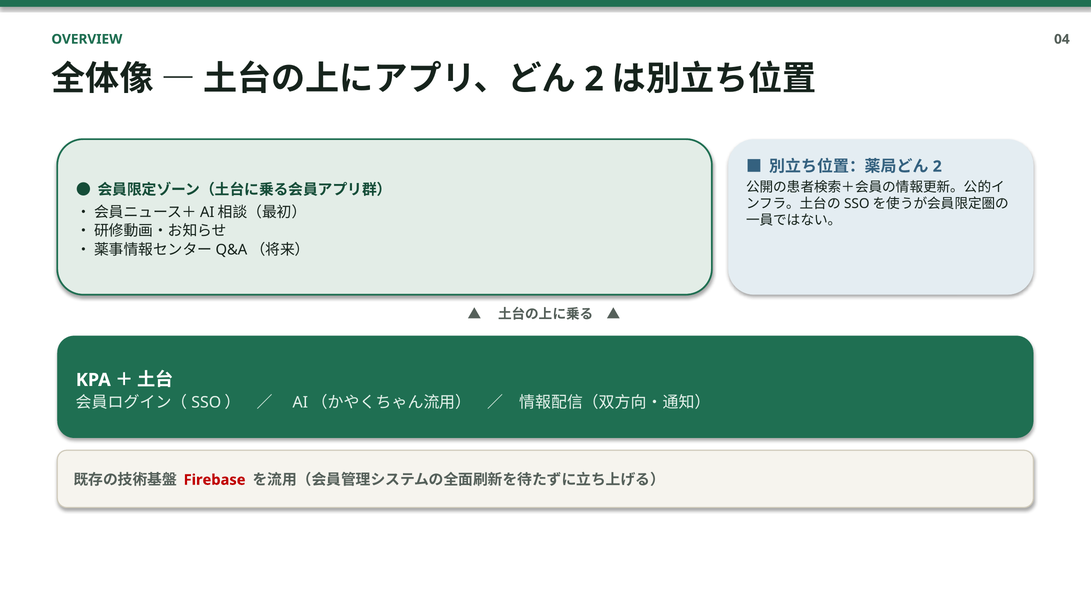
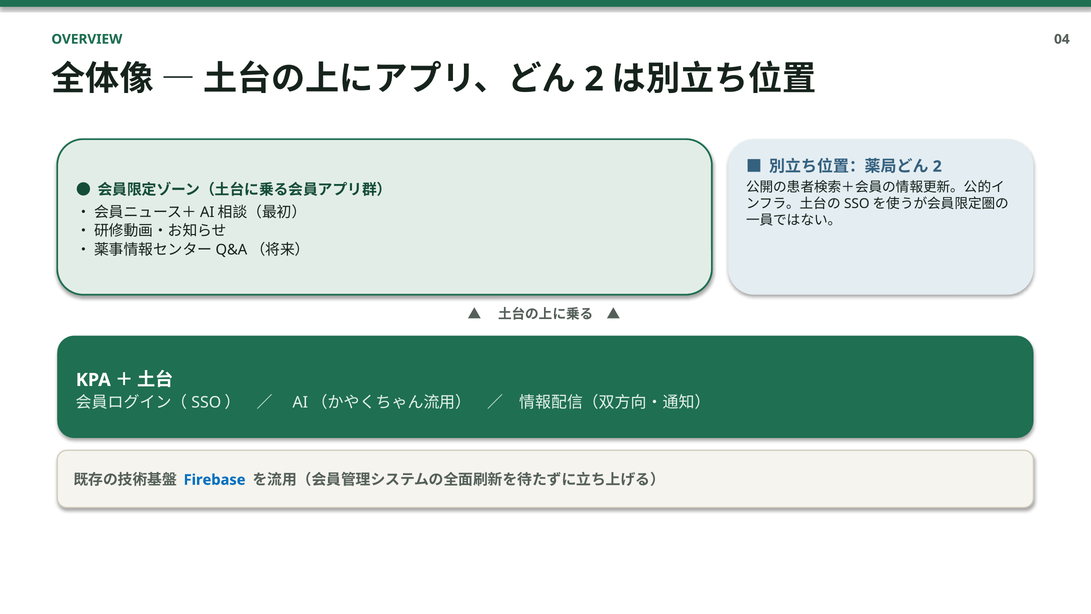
Firebase colour: red -> blue (215, 480)
